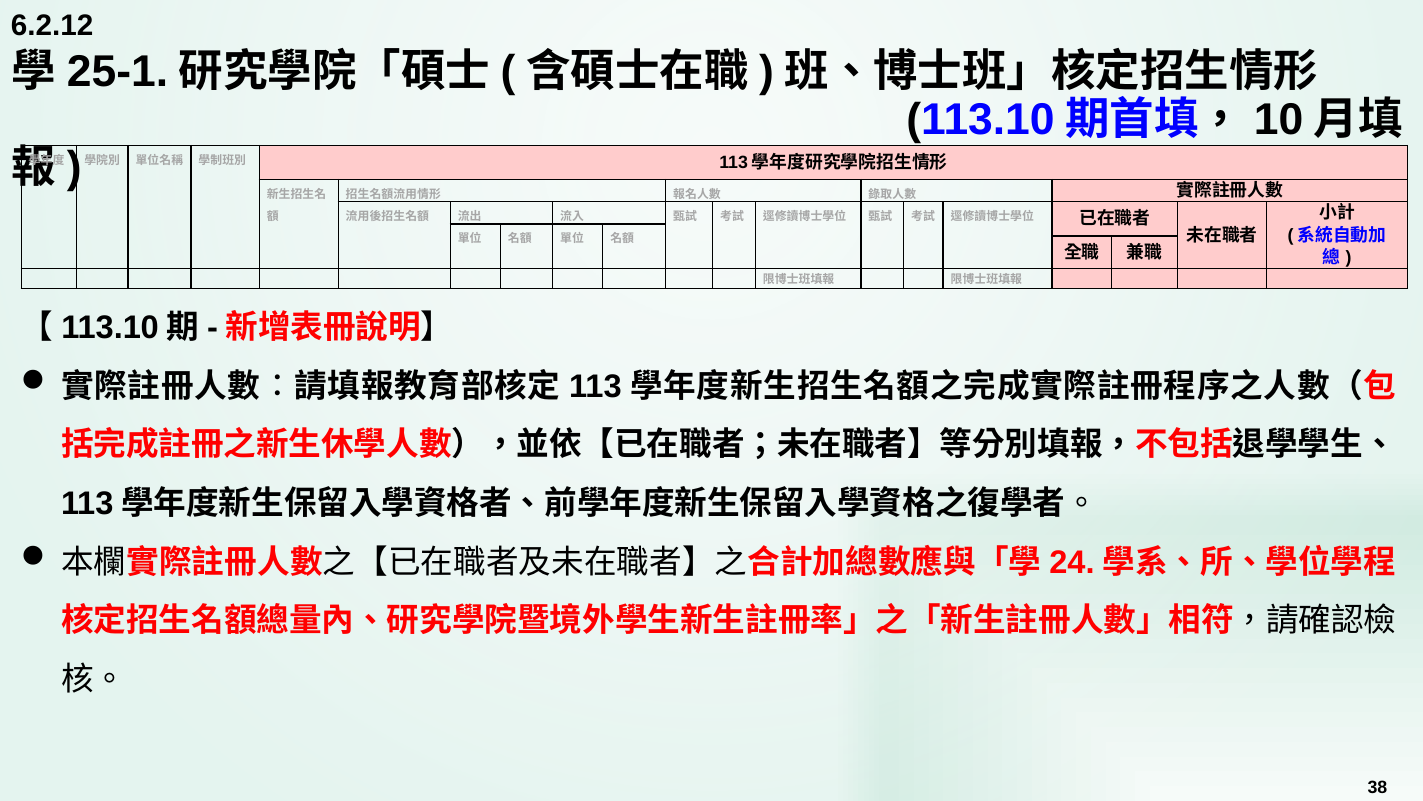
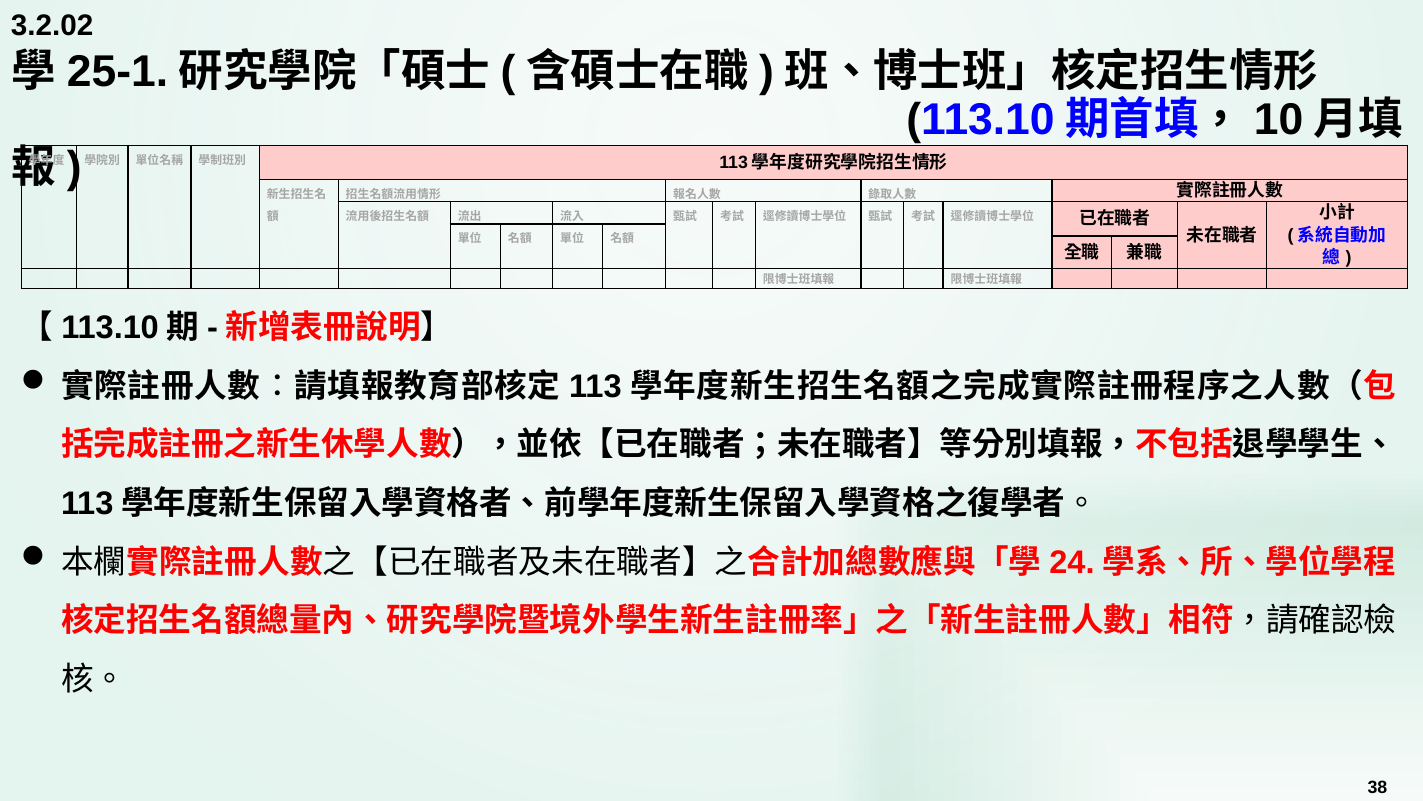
6.2.12: 6.2.12 -> 3.2.02 (52, 26)
